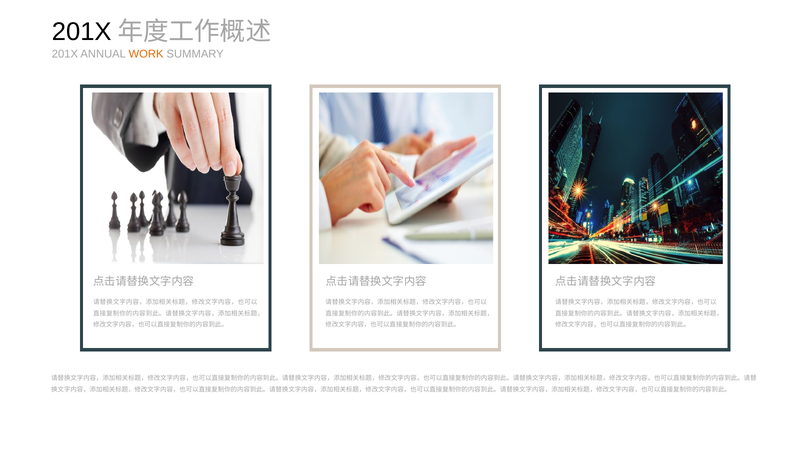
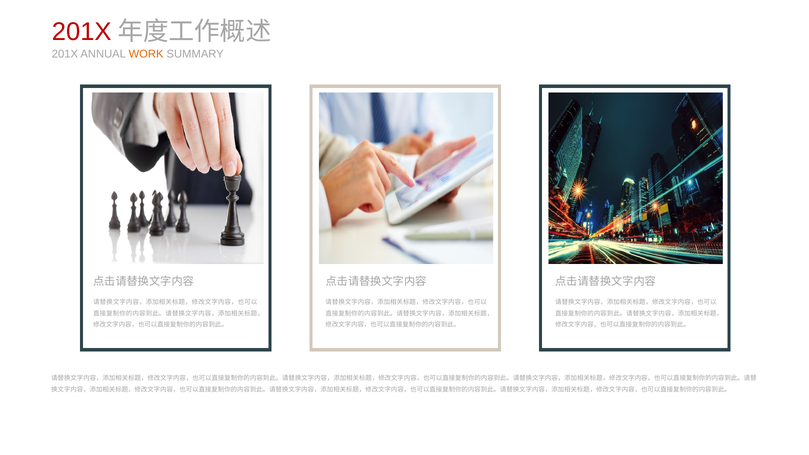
201X colour: black -> red (82, 32)
